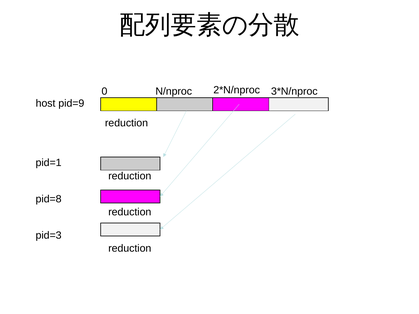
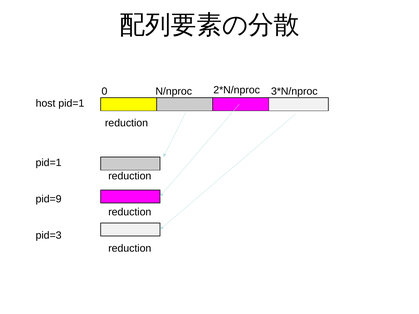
host pid=9: pid=9 -> pid=1 (71, 104)
pid=8: pid=8 -> pid=9 (49, 199)
